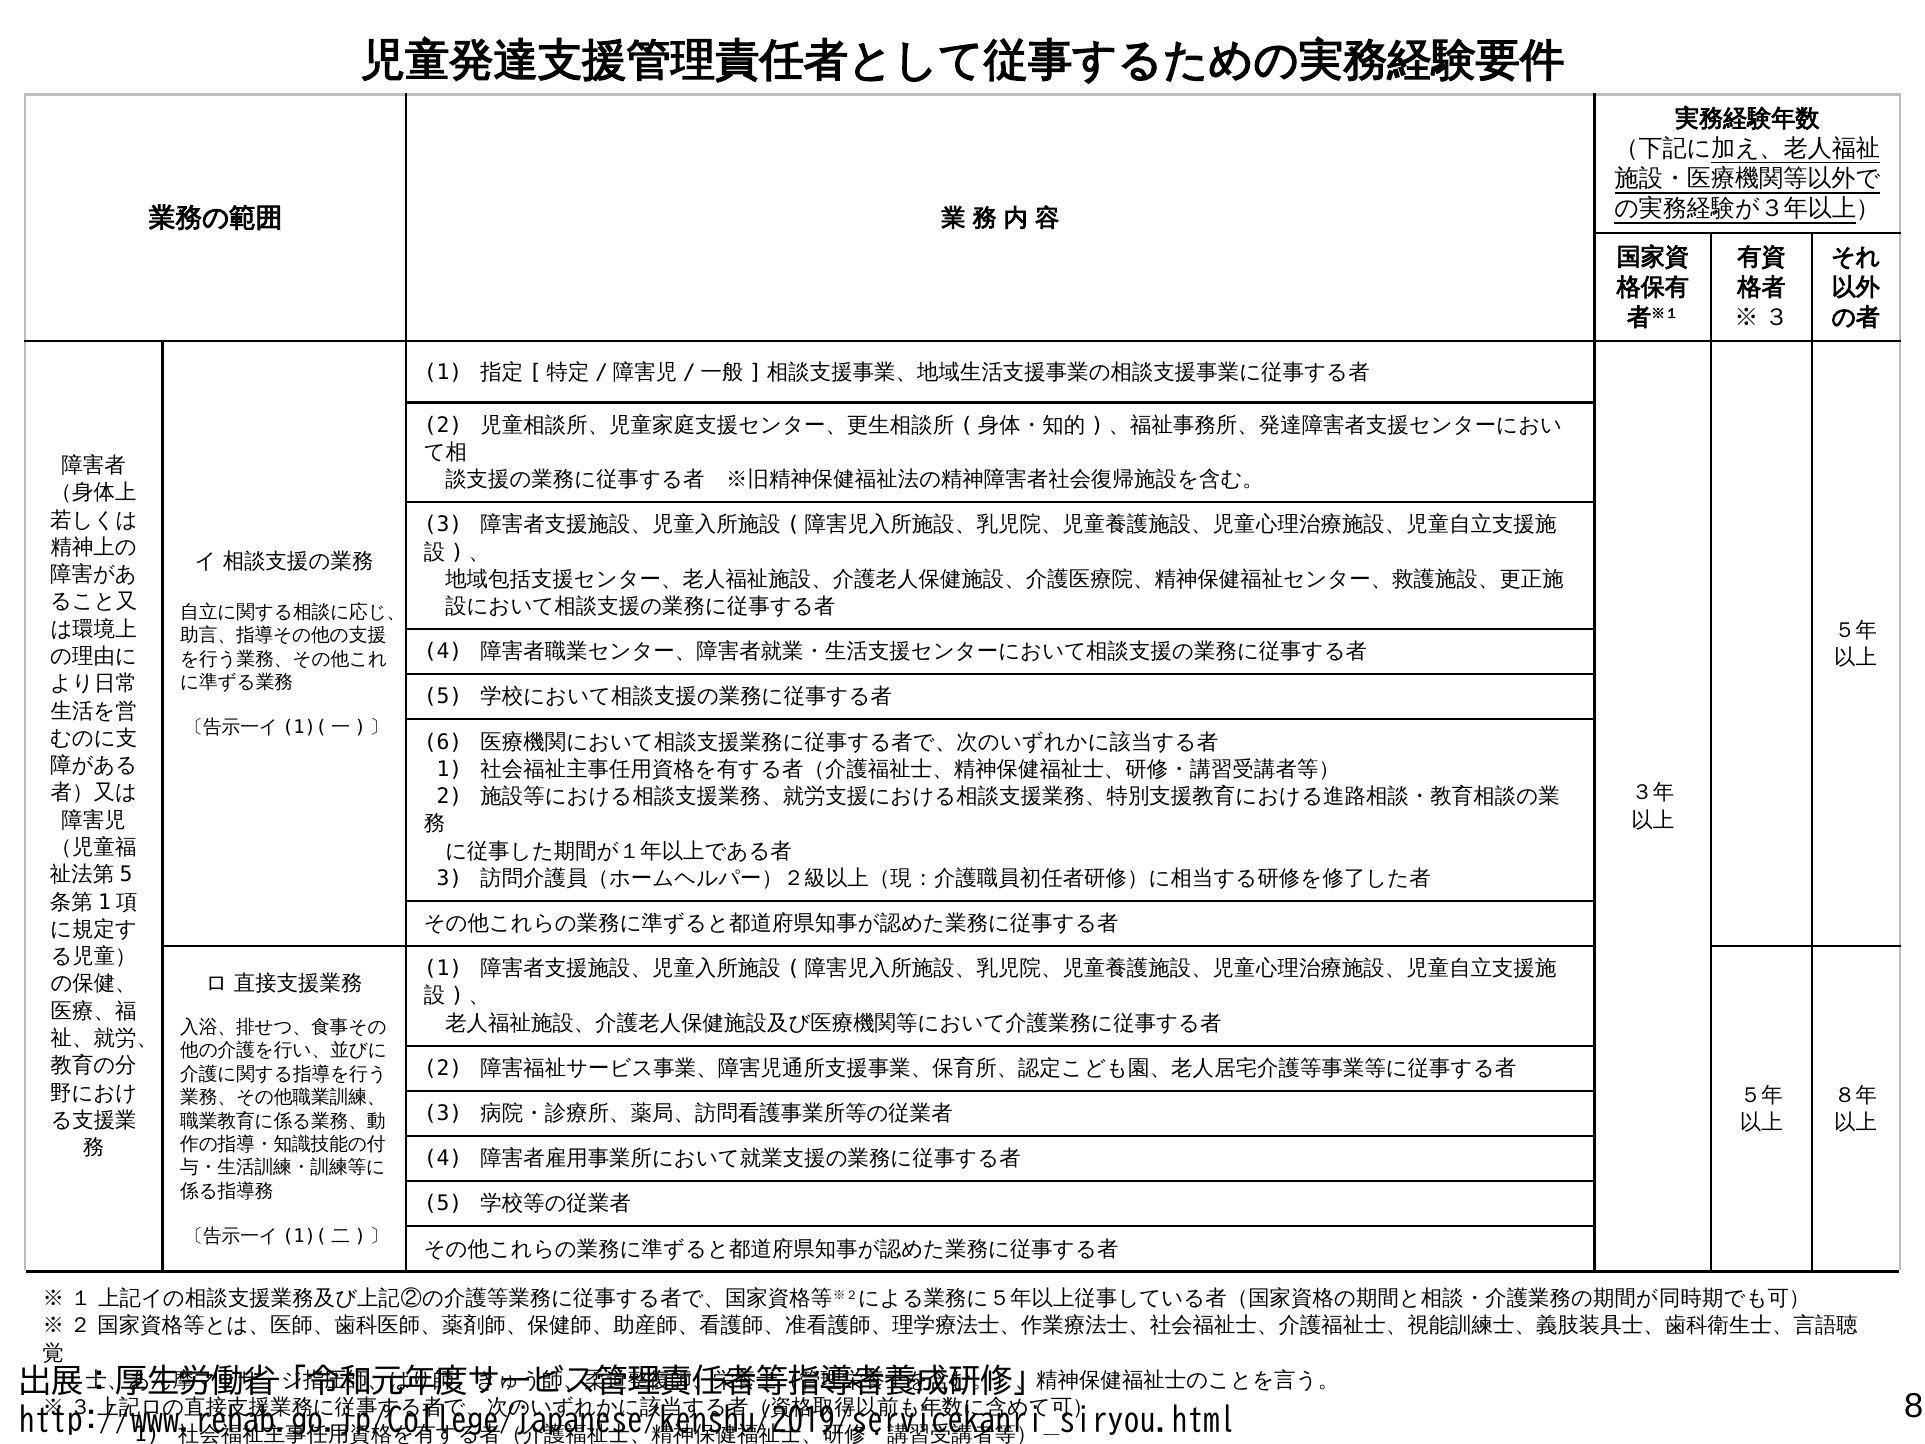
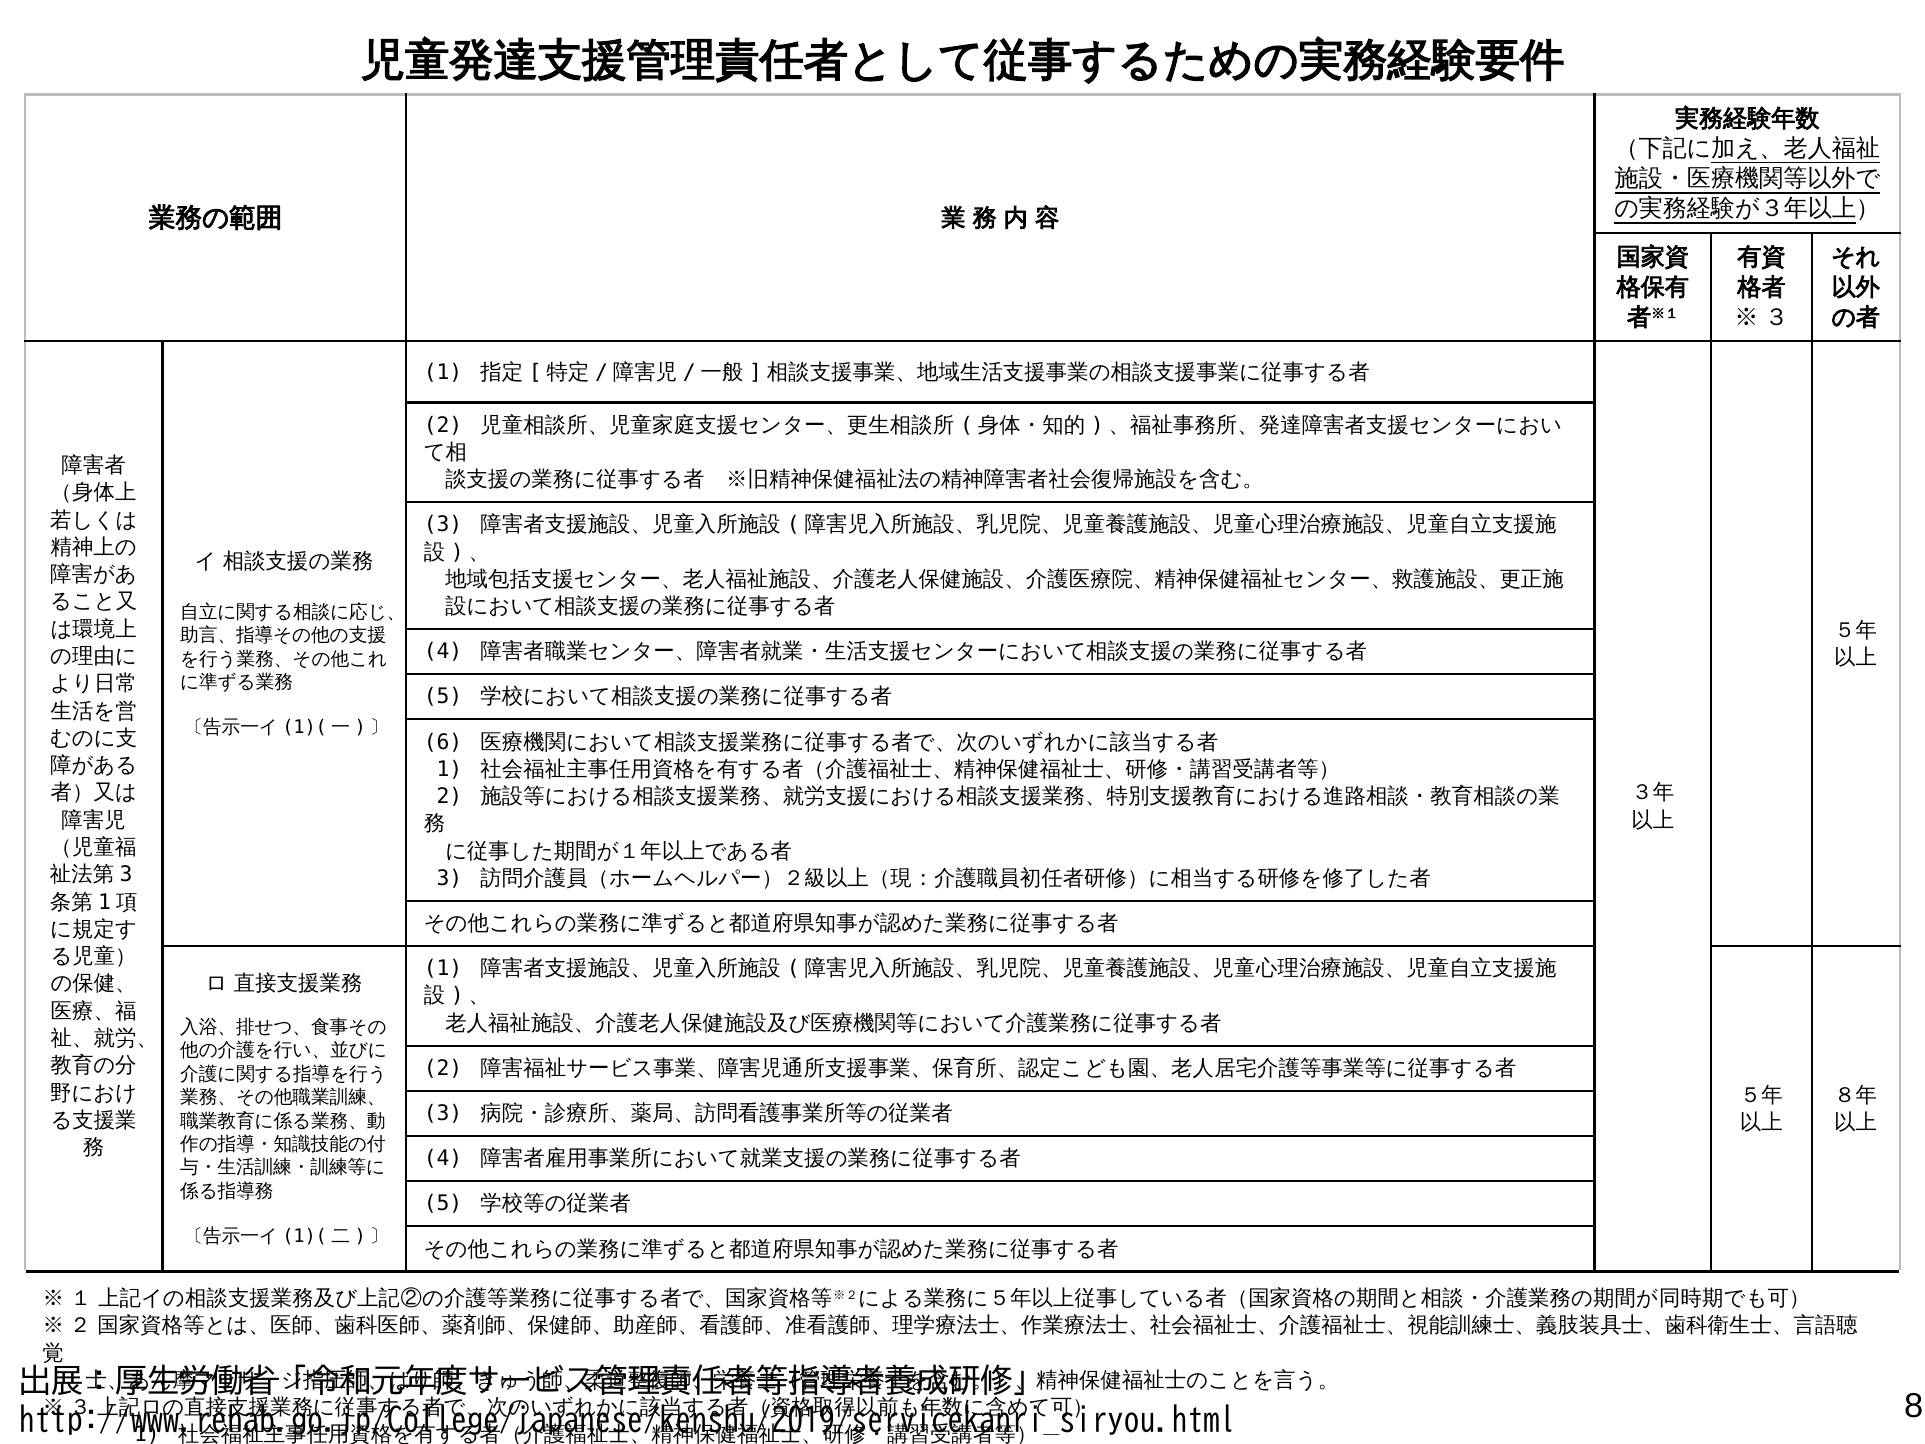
5: 5 -> 3 (126, 875)
